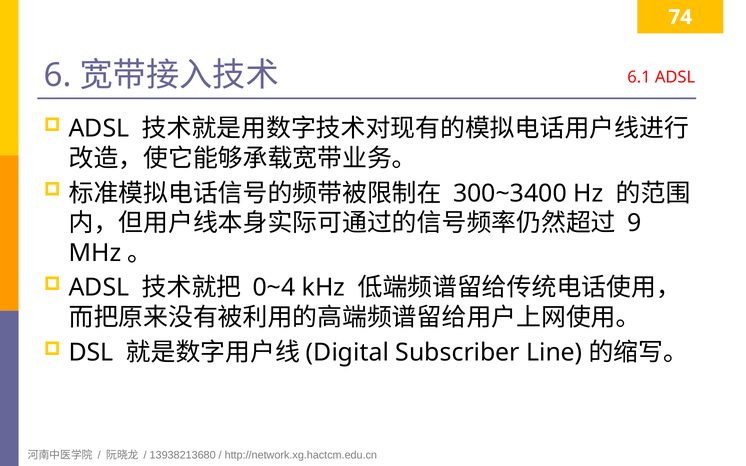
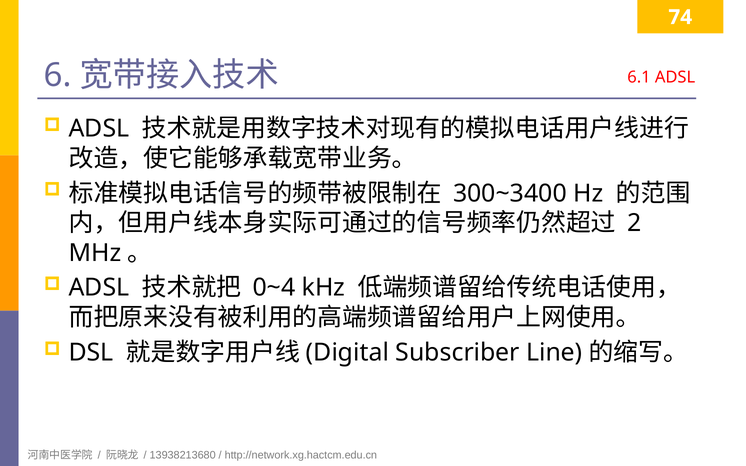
9: 9 -> 2 (634, 223)
